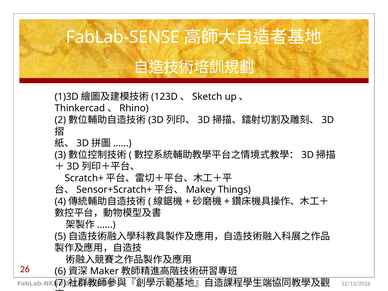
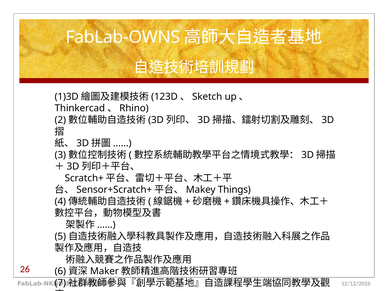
FabLab-SENSE: FabLab-SENSE -> FabLab-OWNS (123, 37)
